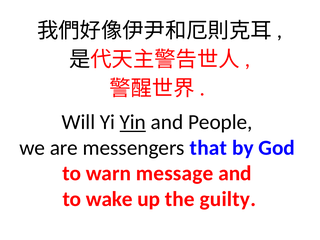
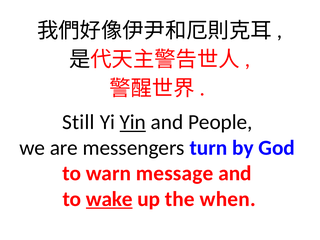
Will: Will -> Still (78, 122)
that: that -> turn (208, 148)
wake underline: none -> present (109, 199)
guilty: guilty -> when (228, 199)
